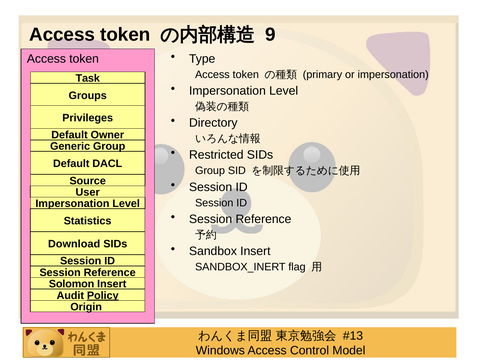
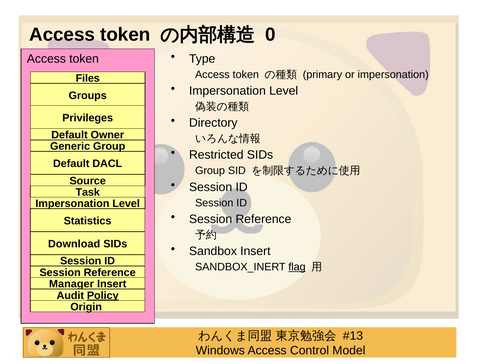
9: 9 -> 0 (270, 35)
Task: Task -> Files (88, 78)
User: User -> Task (88, 192)
flag underline: none -> present (297, 267)
Solomon: Solomon -> Manager (71, 284)
